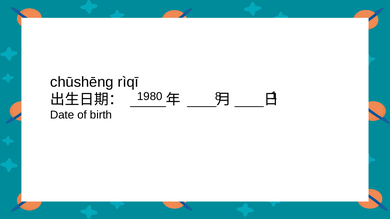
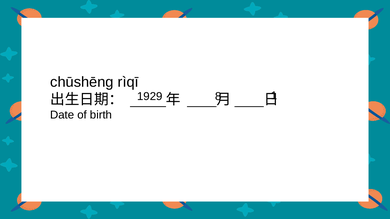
1980: 1980 -> 1929 (150, 97)
